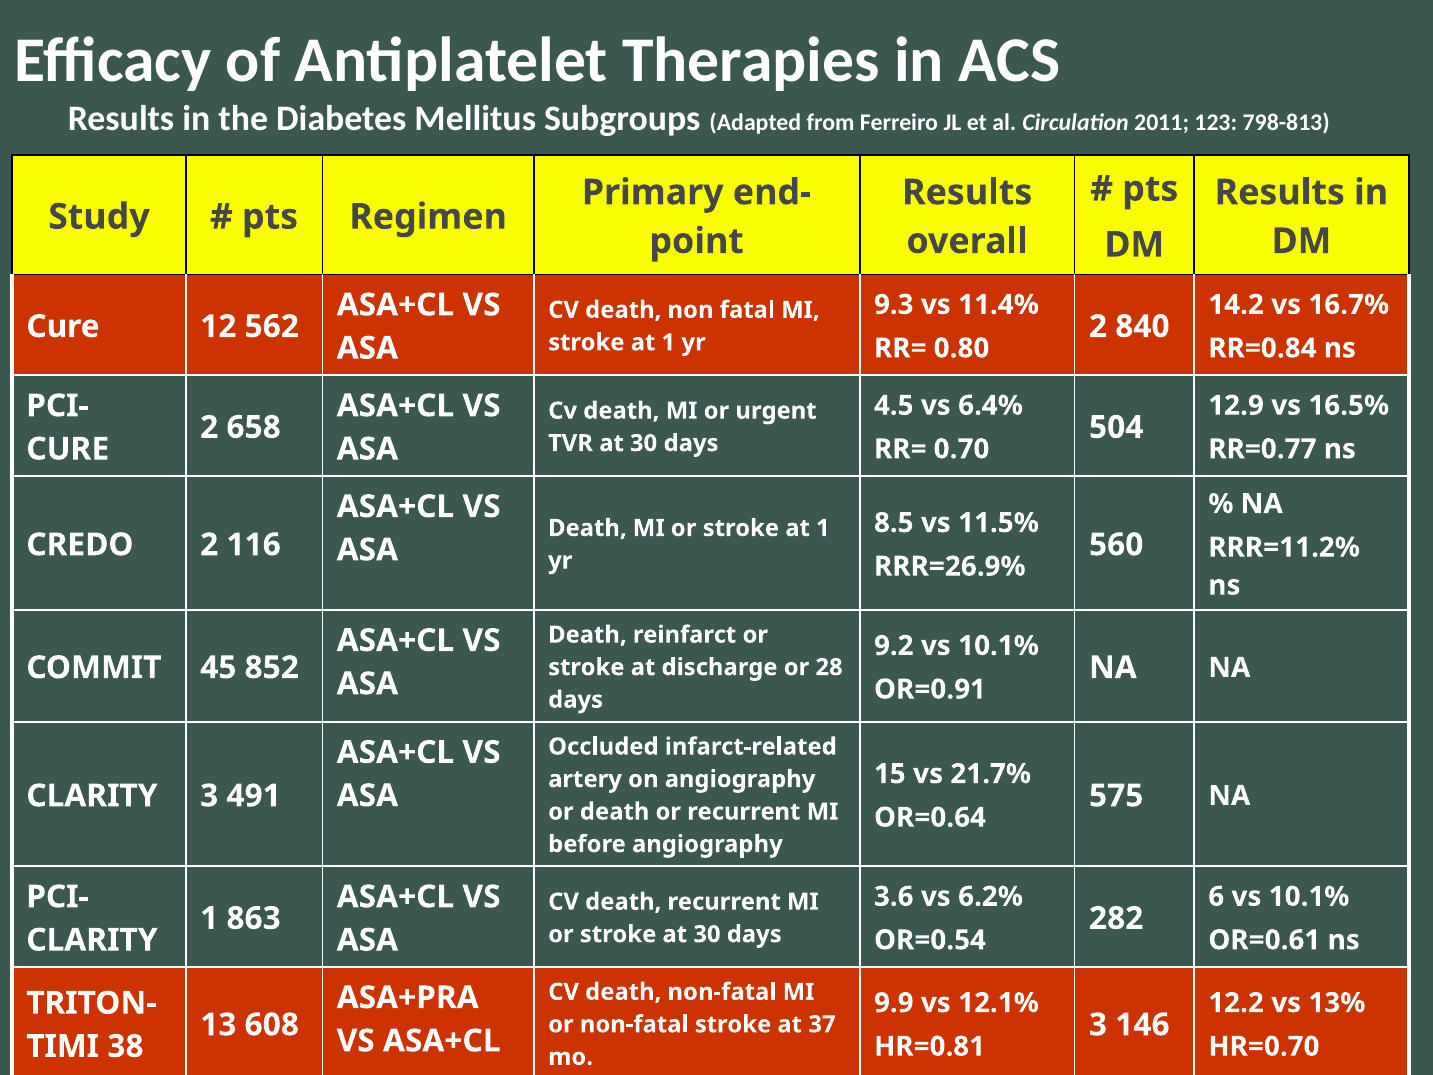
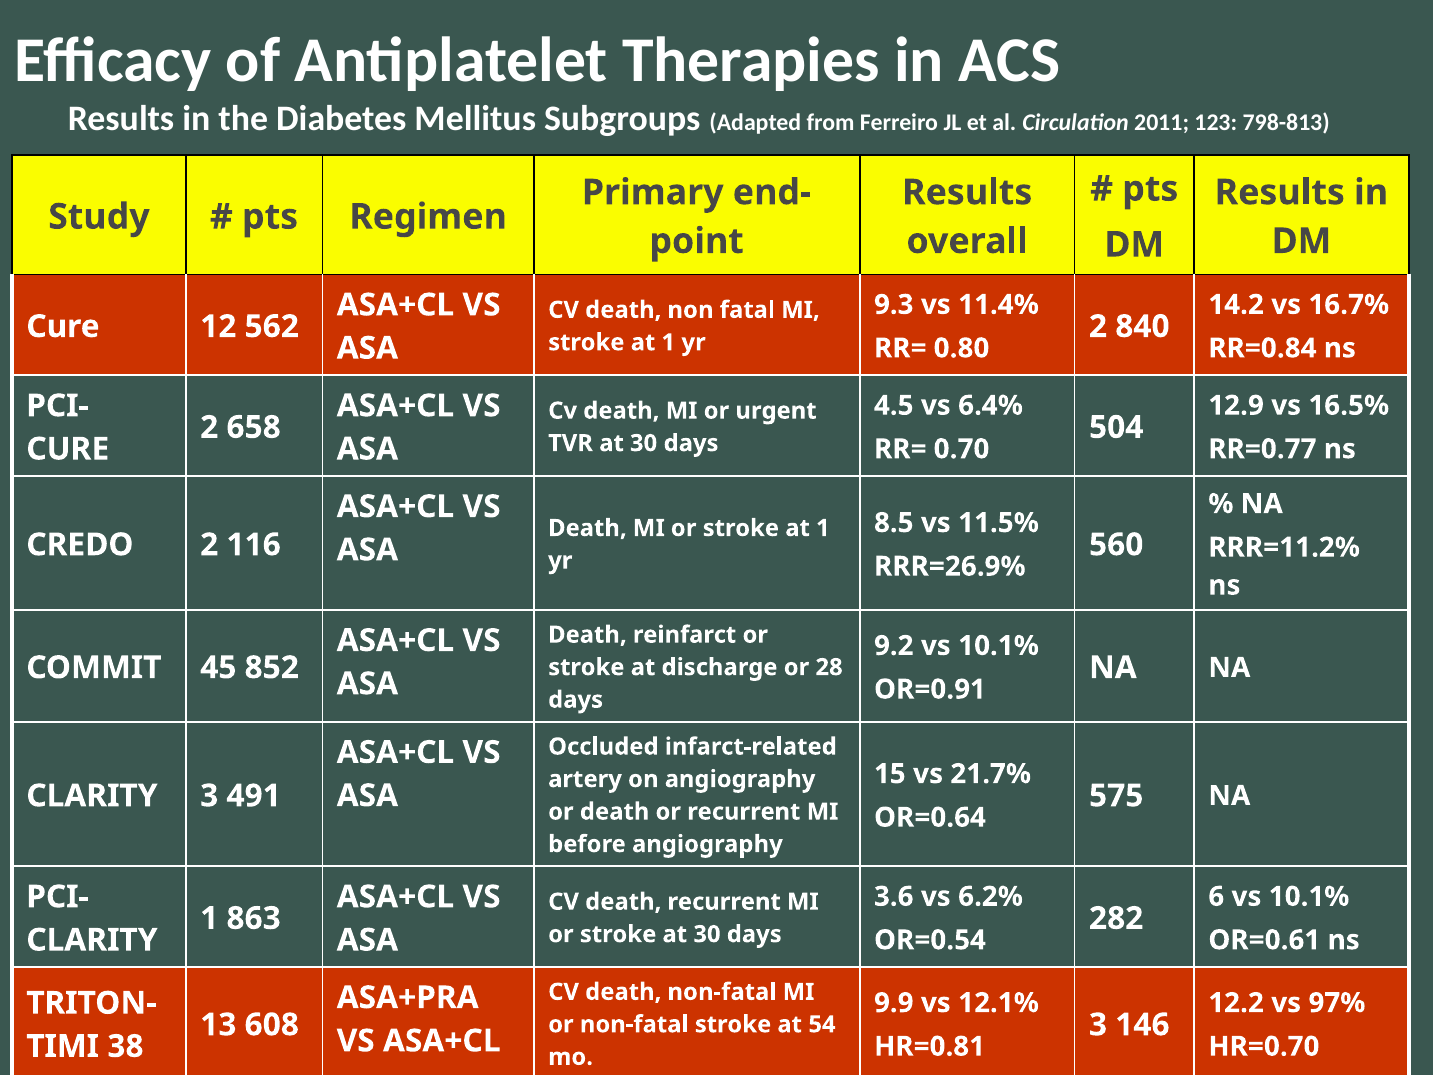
13%: 13% -> 97% (1337, 1003)
37: 37 -> 54 (822, 1024)
